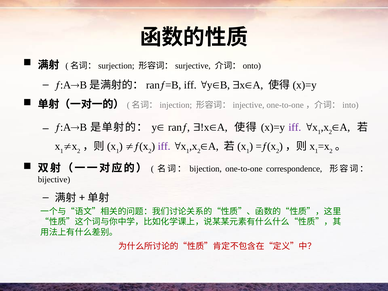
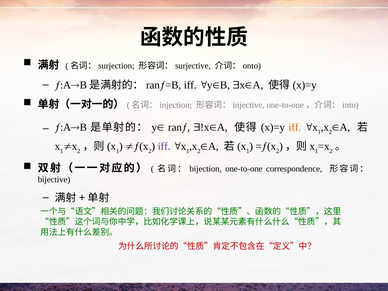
iff colour: purple -> orange (295, 127)
